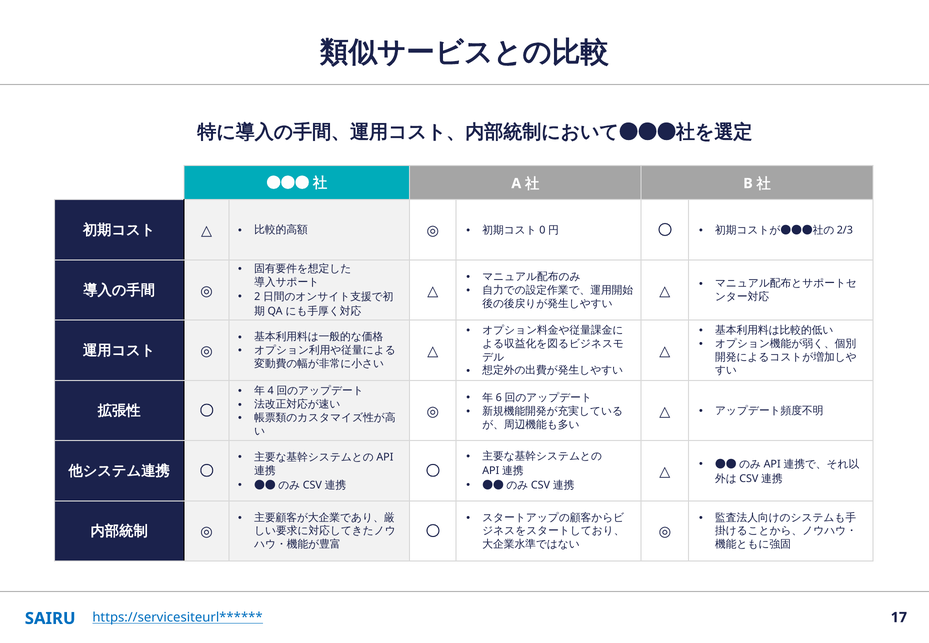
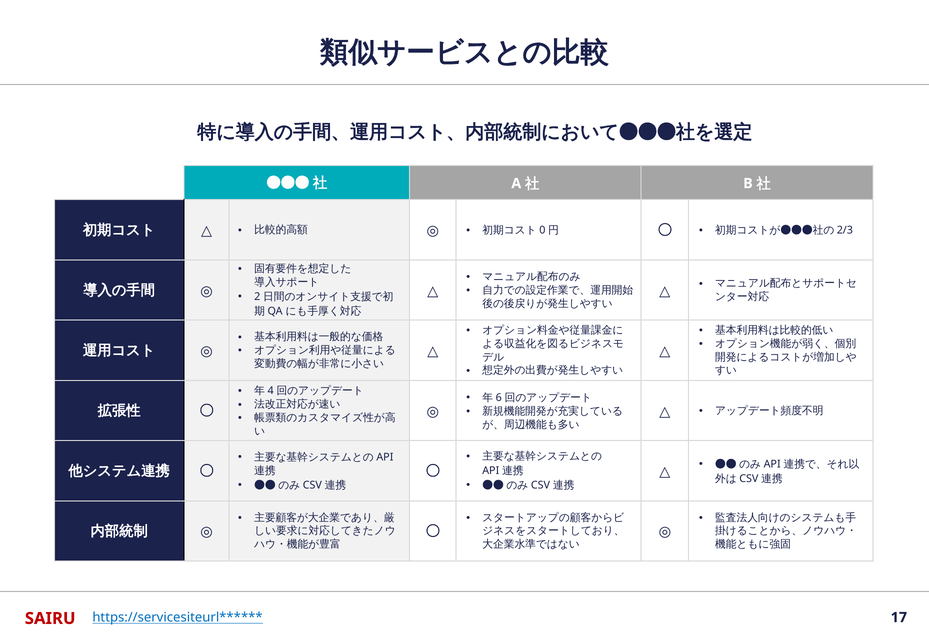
SAIRU colour: blue -> red (50, 619)
